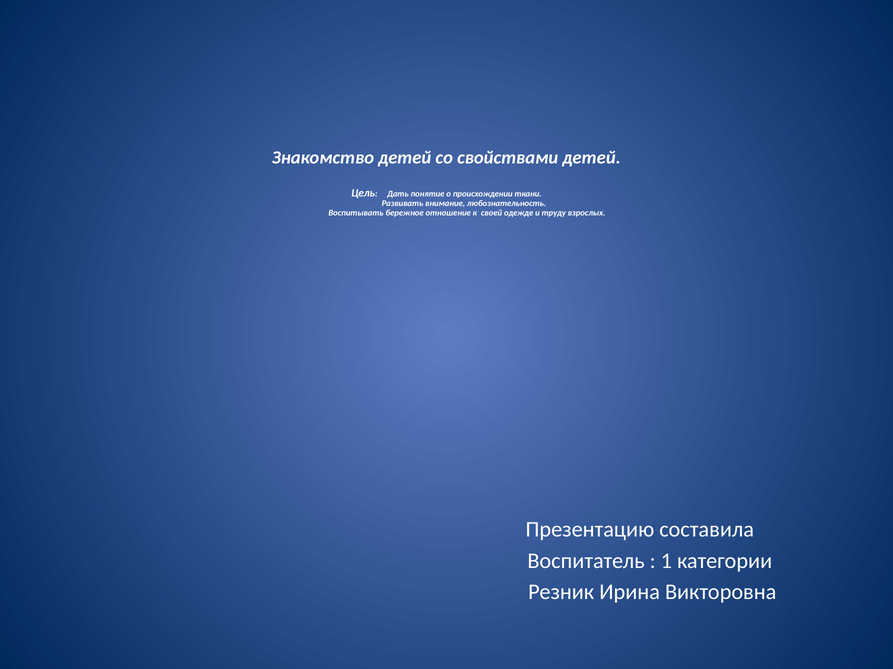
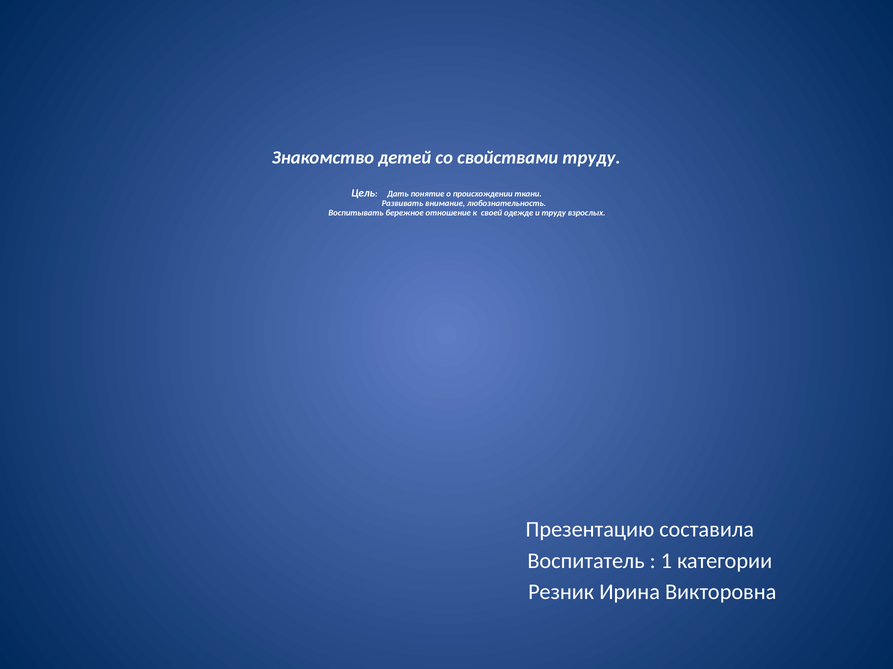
свойствами детей: детей -> труду (592, 158)
